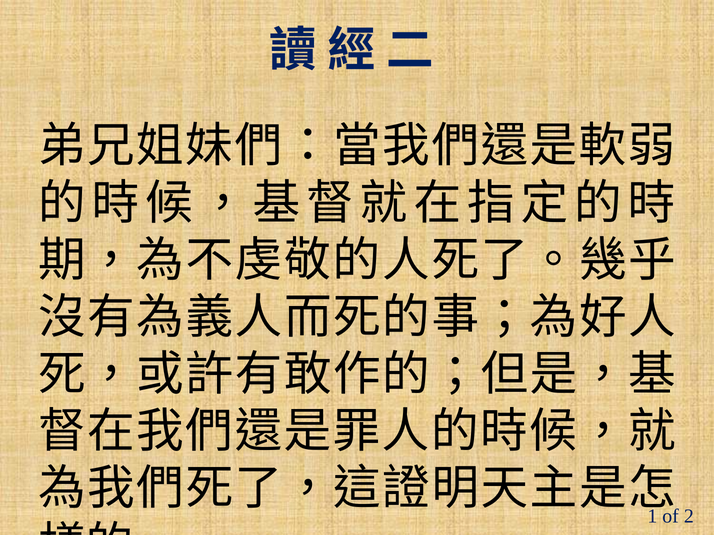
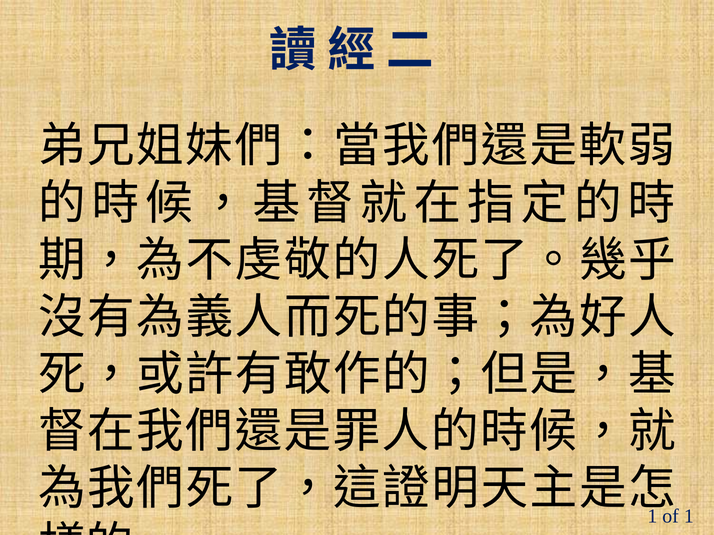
2: 2 -> 1 (689, 516)
